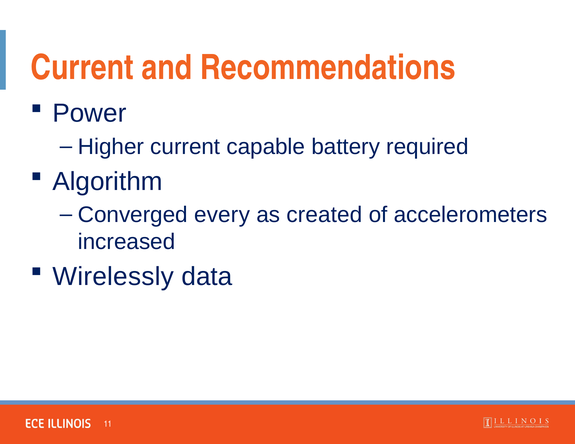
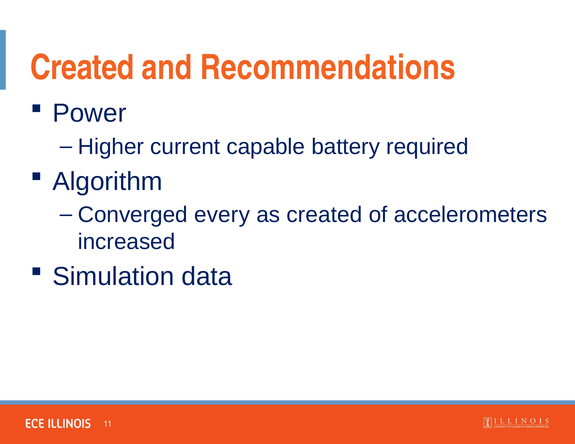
Current: Current -> Created (82, 68)
Wirelessly: Wirelessly -> Simulation (113, 277)
